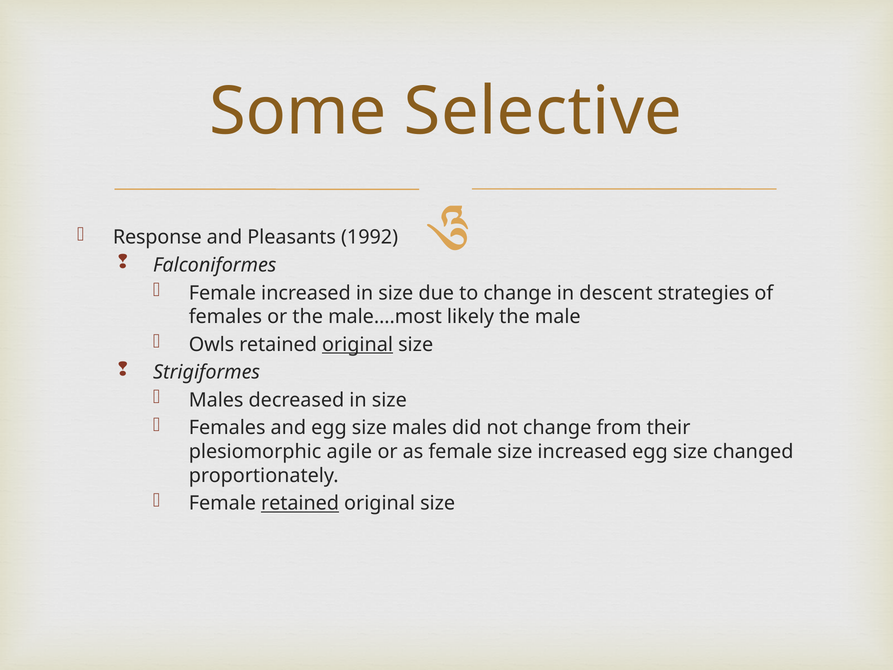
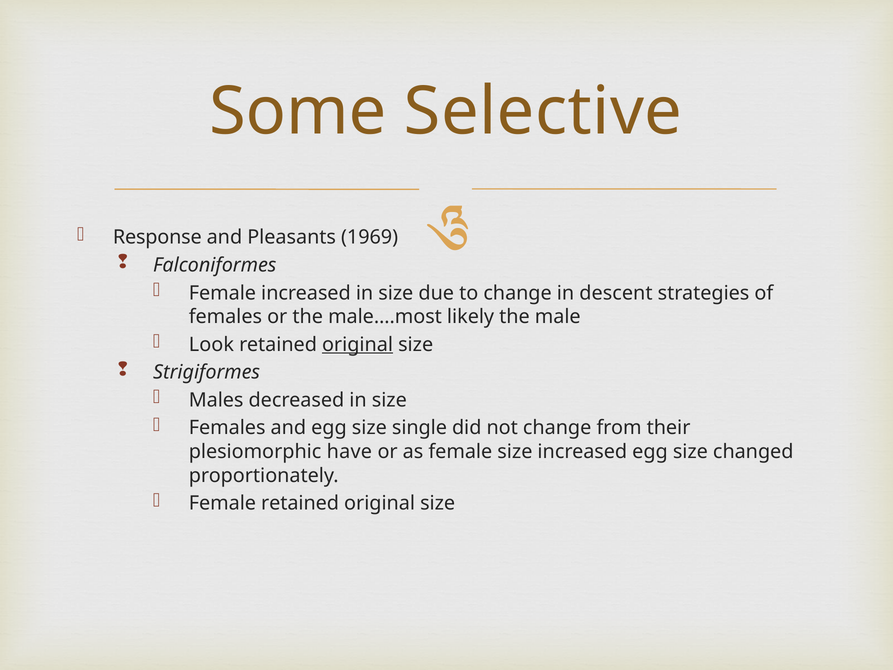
1992: 1992 -> 1969 (370, 237)
Owls: Owls -> Look (211, 344)
size males: males -> single (419, 428)
agile: agile -> have (349, 452)
retained underline: present -> none (300, 503)
